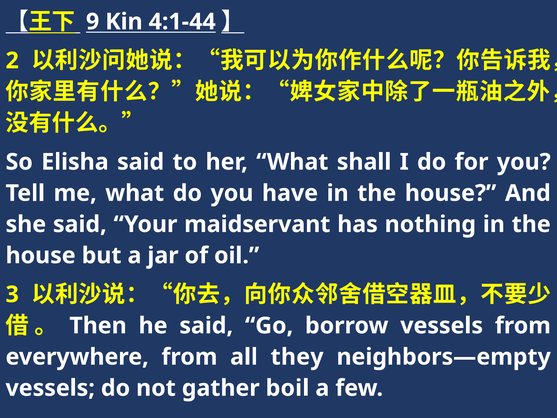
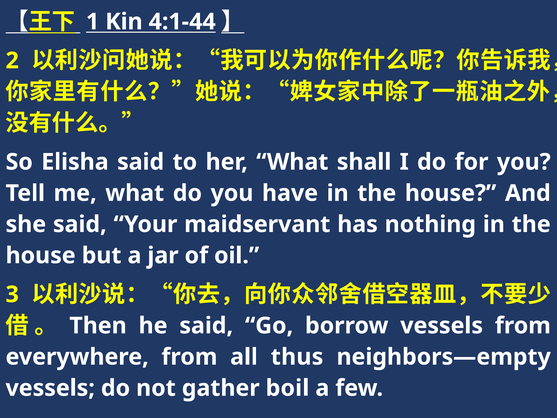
9: 9 -> 1 (93, 22)
they: they -> thus (297, 357)
